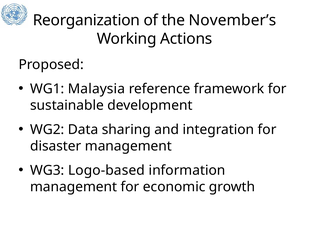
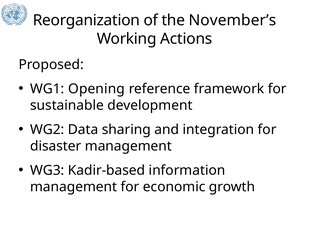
Malaysia: Malaysia -> Opening (96, 89)
Logo-based: Logo-based -> Kadir-based (107, 171)
